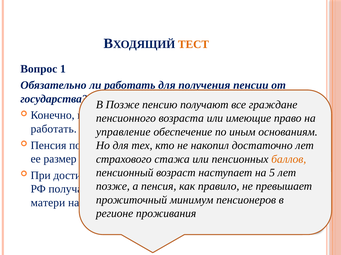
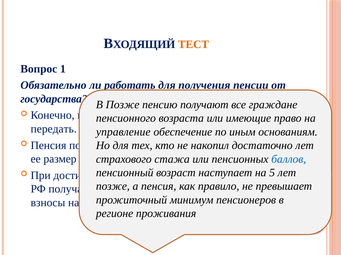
работать: работать -> передать (54, 129)
баллов colour: orange -> blue (289, 159)
матери: матери -> взносы (48, 203)
